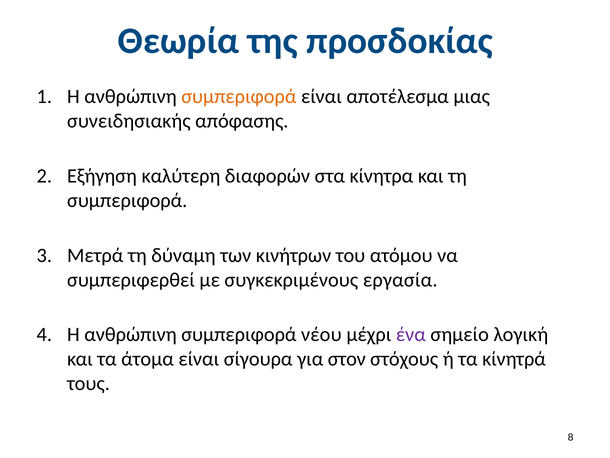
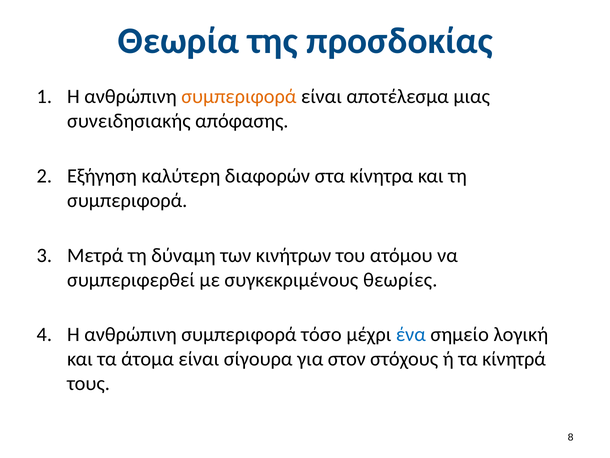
εργασία: εργασία -> θεωρίες (400, 280)
νέου: νέου -> τόσο (321, 334)
ένα colour: purple -> blue (411, 334)
